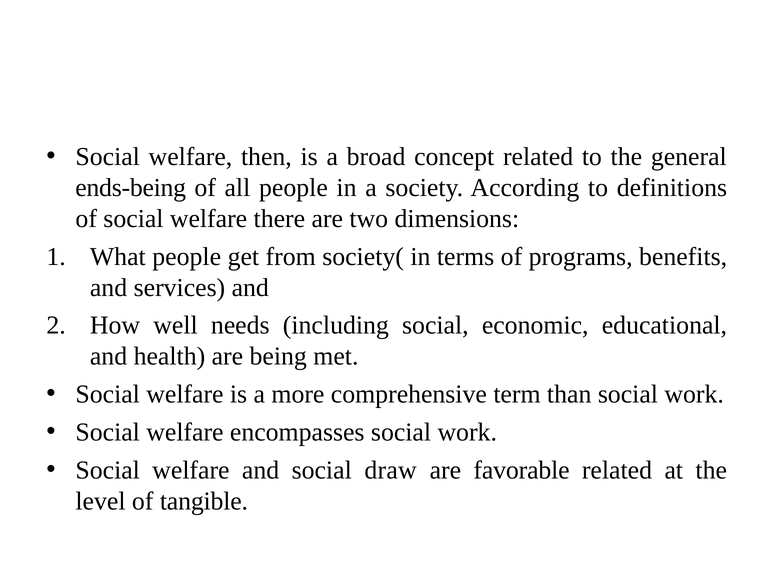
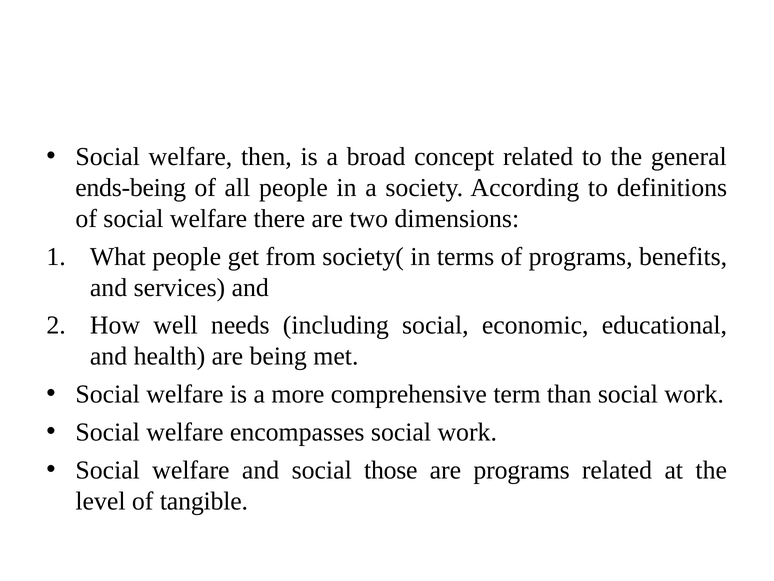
draw: draw -> those (391, 470)
are favorable: favorable -> programs (522, 470)
